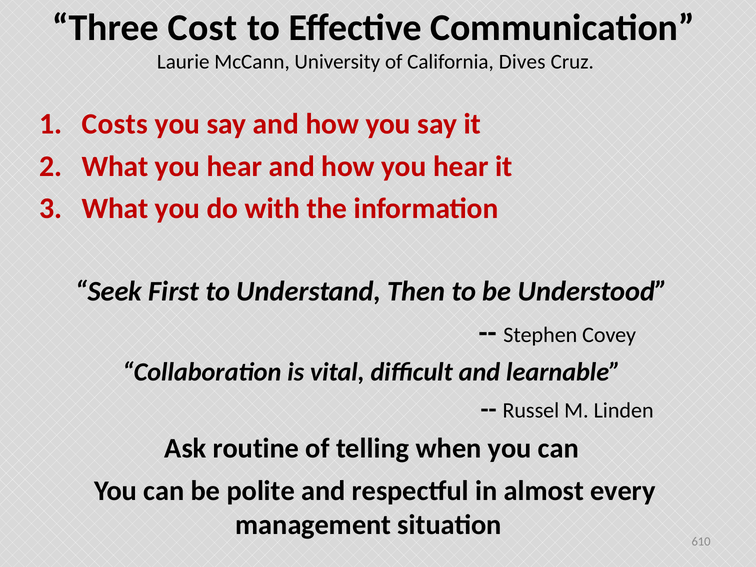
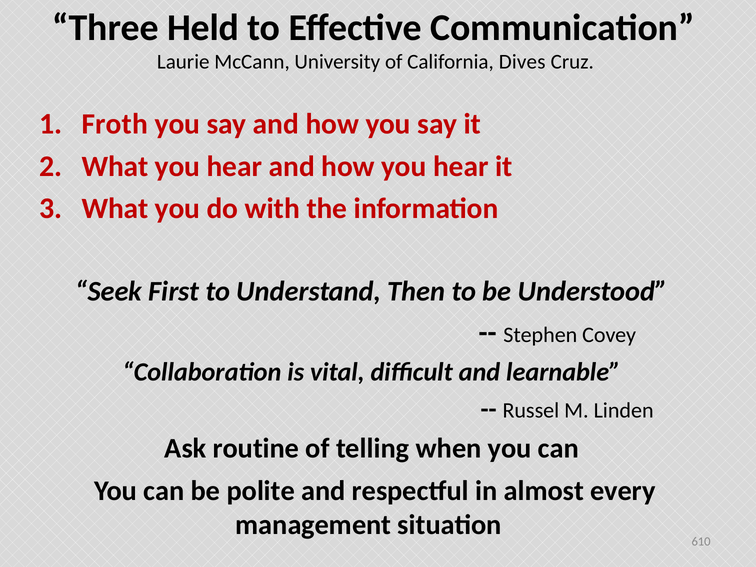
Cost: Cost -> Held (203, 28)
Costs: Costs -> Froth (115, 124)
